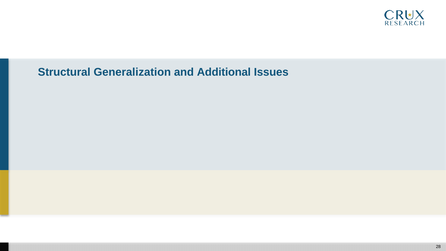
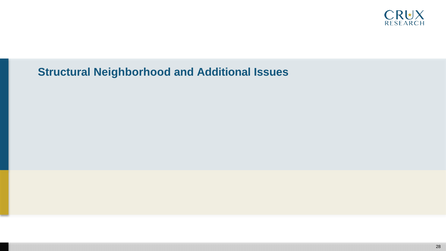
Generalization: Generalization -> Neighborhood (132, 72)
